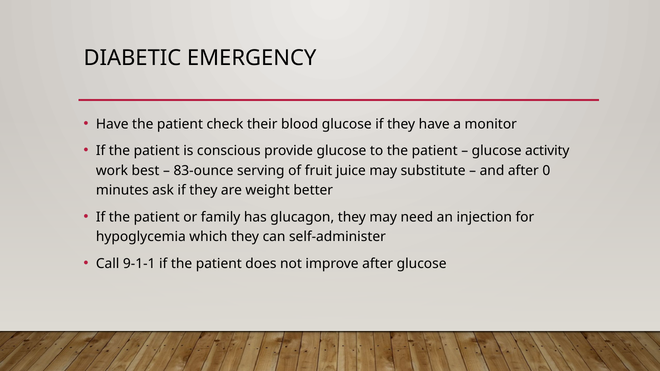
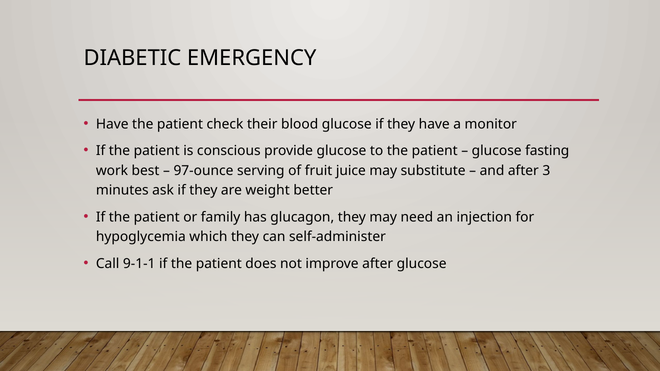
activity: activity -> fasting (547, 151)
83-ounce: 83-ounce -> 97-ounce (203, 171)
0: 0 -> 3 (546, 171)
